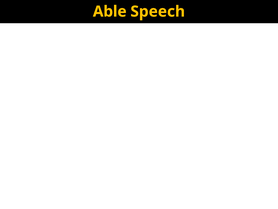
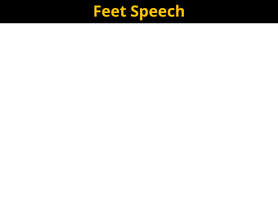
Able: Able -> Feet (110, 11)
